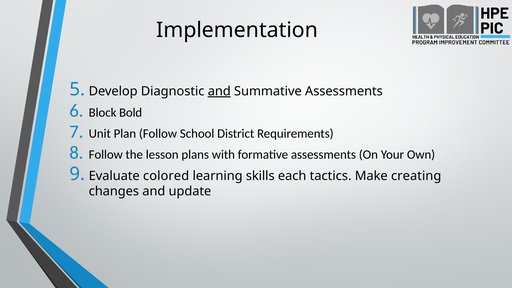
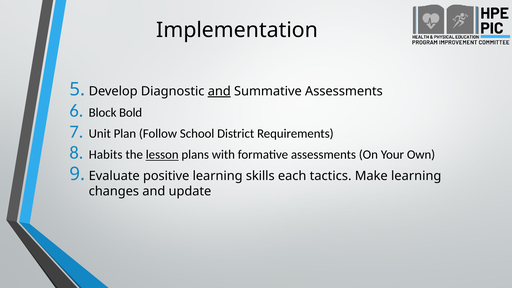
Follow: Follow -> Habits (106, 155)
lesson underline: none -> present (162, 155)
colored: colored -> positive (166, 176)
Make creating: creating -> learning (416, 176)
